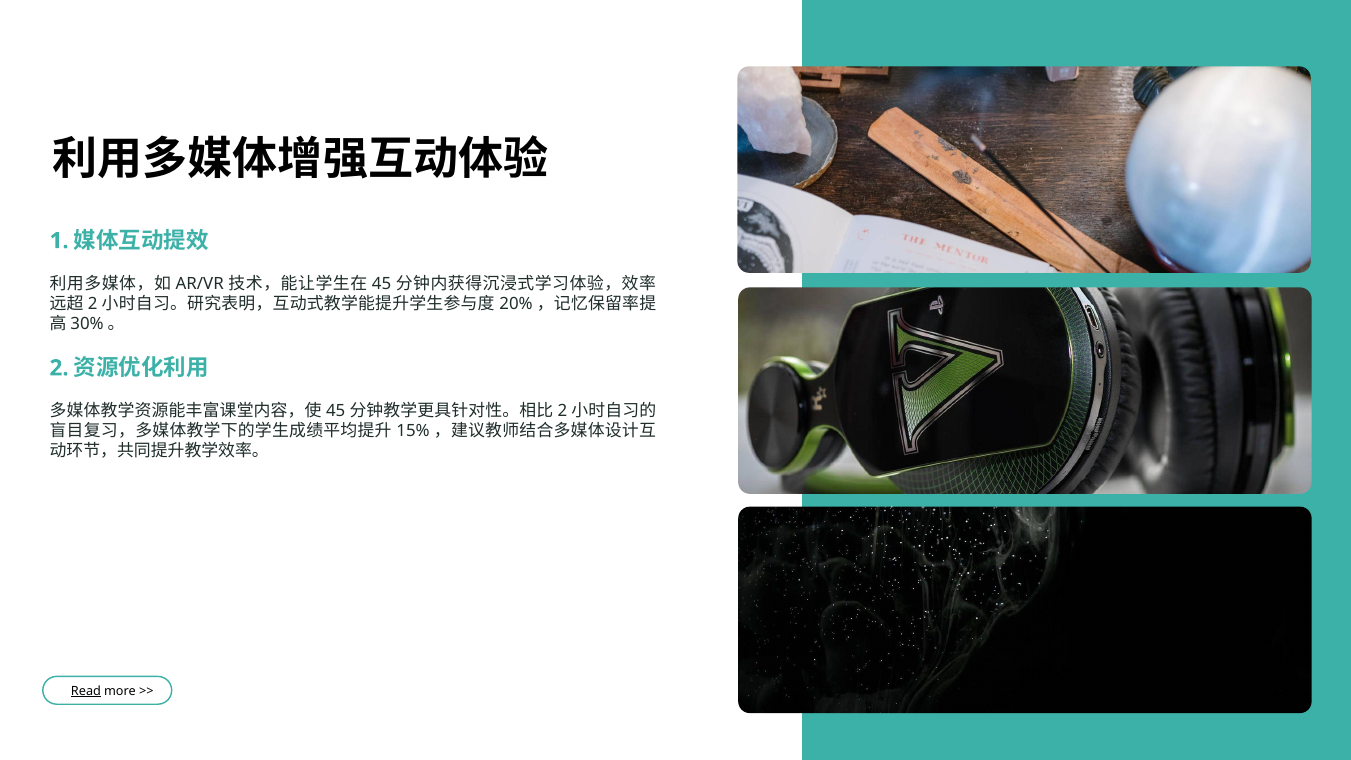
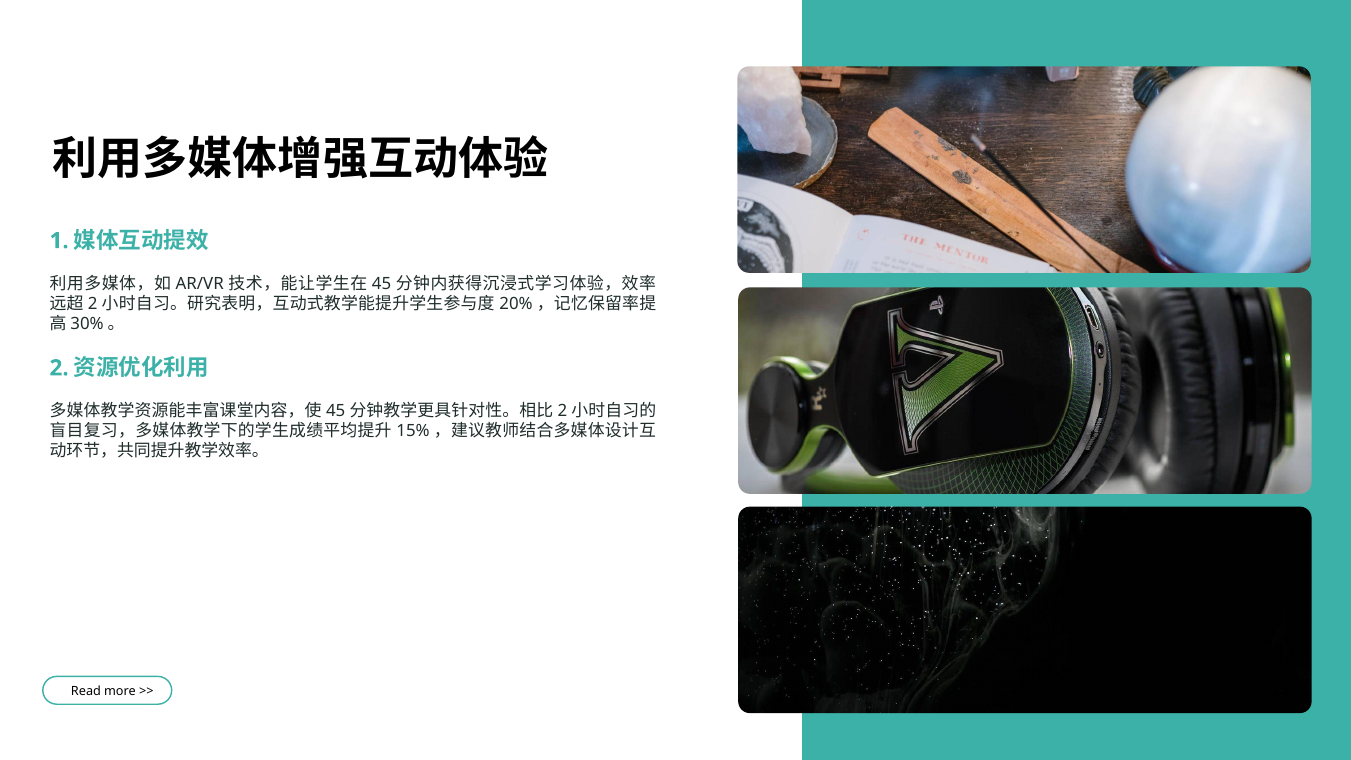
Read underline: present -> none (86, 691)
